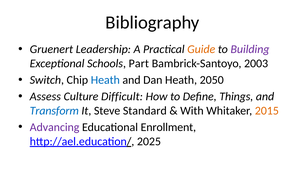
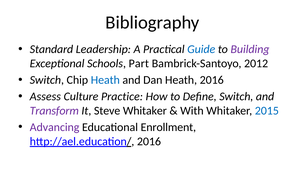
Gruenert: Gruenert -> Standard (51, 49)
Guide colour: orange -> blue (201, 49)
2003: 2003 -> 2012 (256, 64)
Heath 2050: 2050 -> 2016 (212, 80)
Difficult: Difficult -> Practice (122, 97)
Define Things: Things -> Switch (236, 97)
Transform colour: blue -> purple (54, 111)
Steve Standard: Standard -> Whitaker (145, 111)
2015 colour: orange -> blue (267, 111)
http://ael.education/ 2025: 2025 -> 2016 (149, 142)
